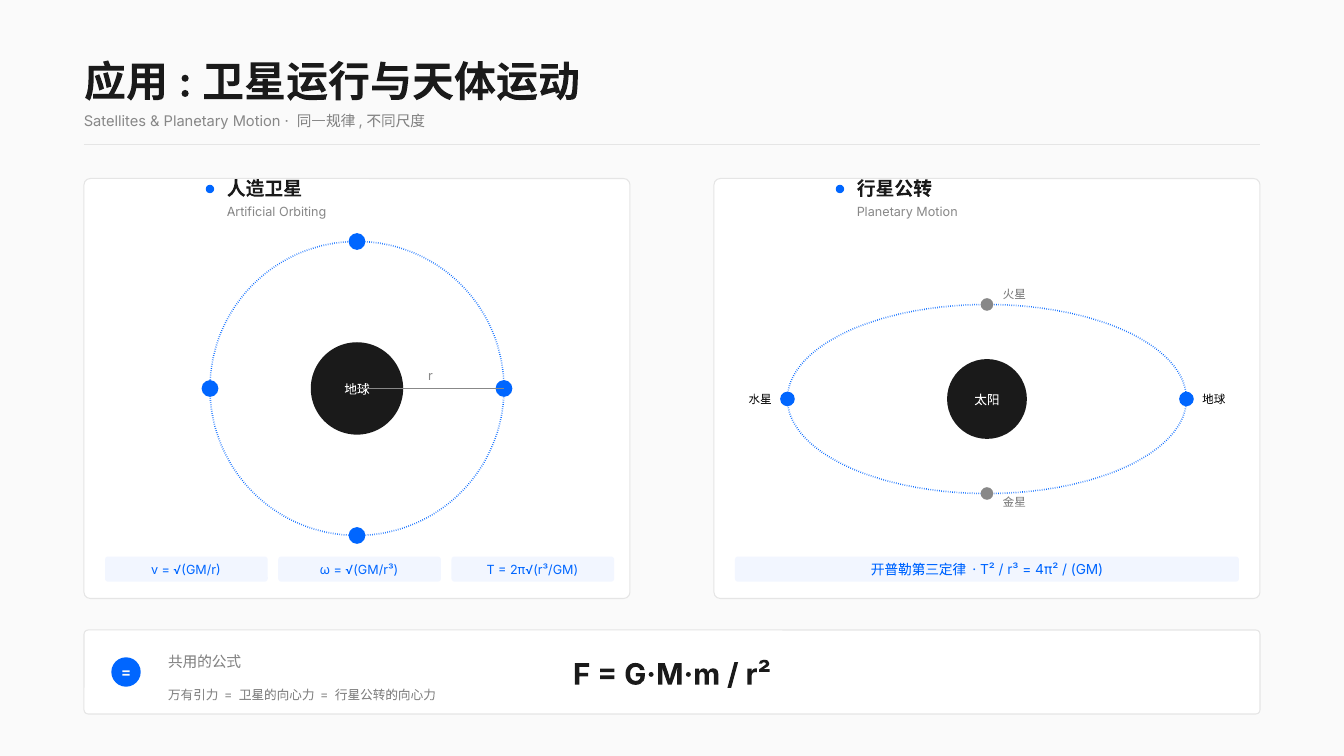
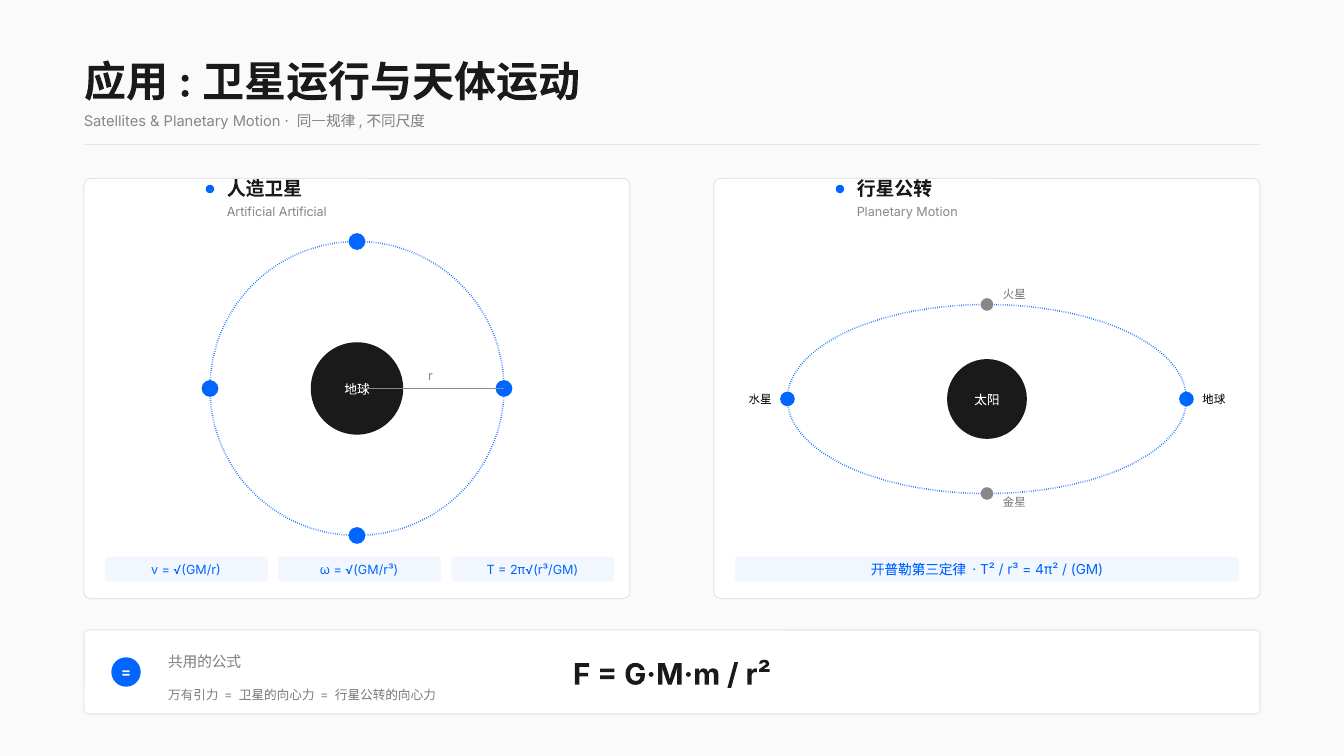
Orbiting: Orbiting -> Artificial (303, 212)
